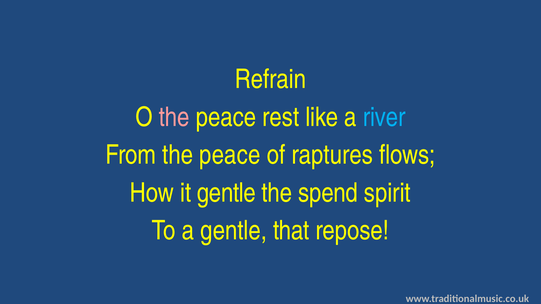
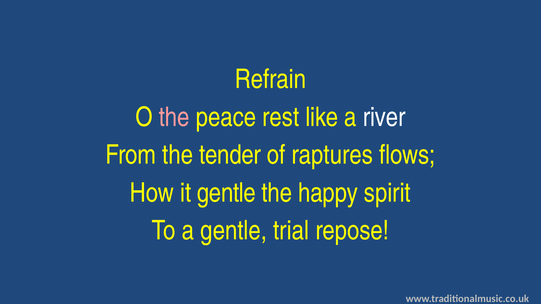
river colour: light blue -> white (384, 117)
From the peace: peace -> tender (230, 155)
spend: spend -> happy (328, 193)
that: that -> trial (291, 231)
